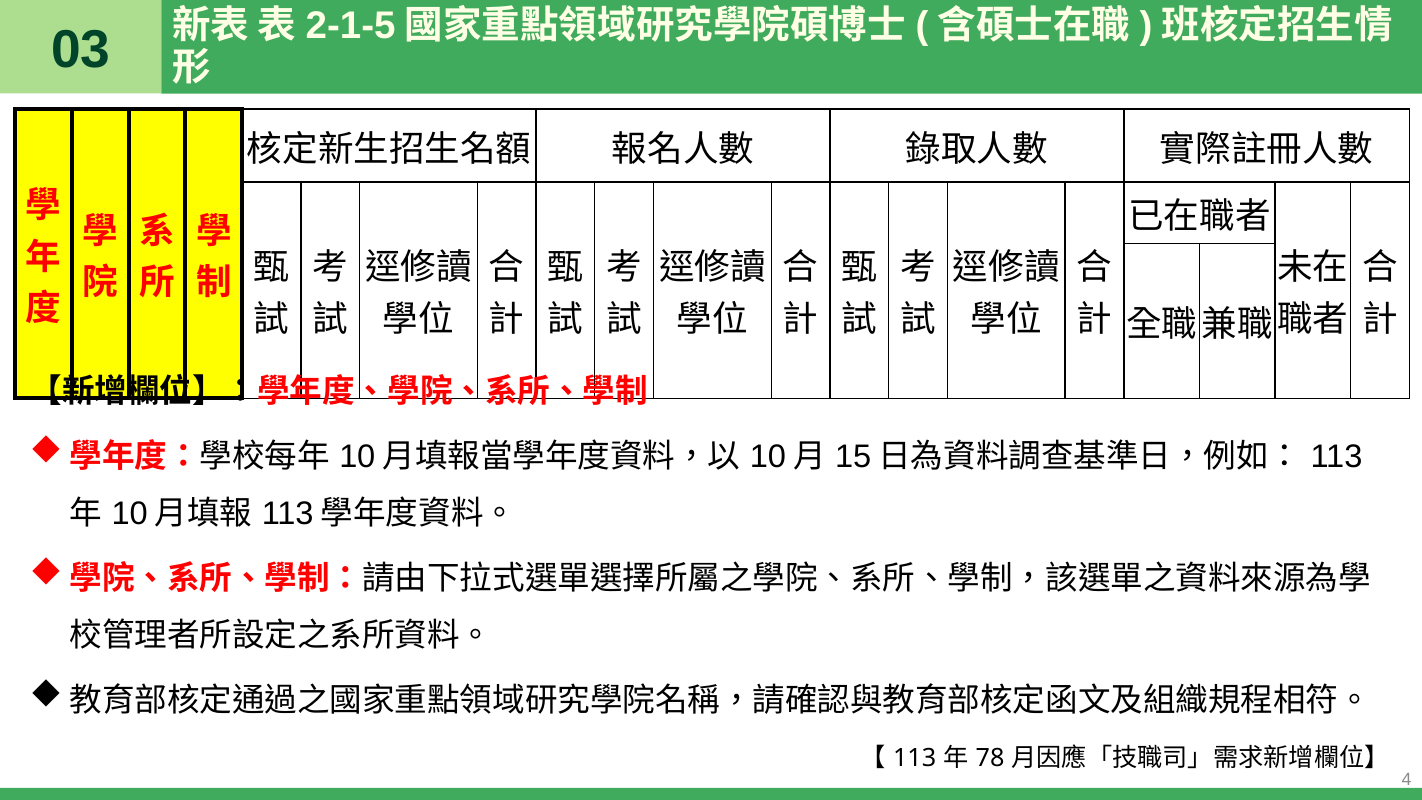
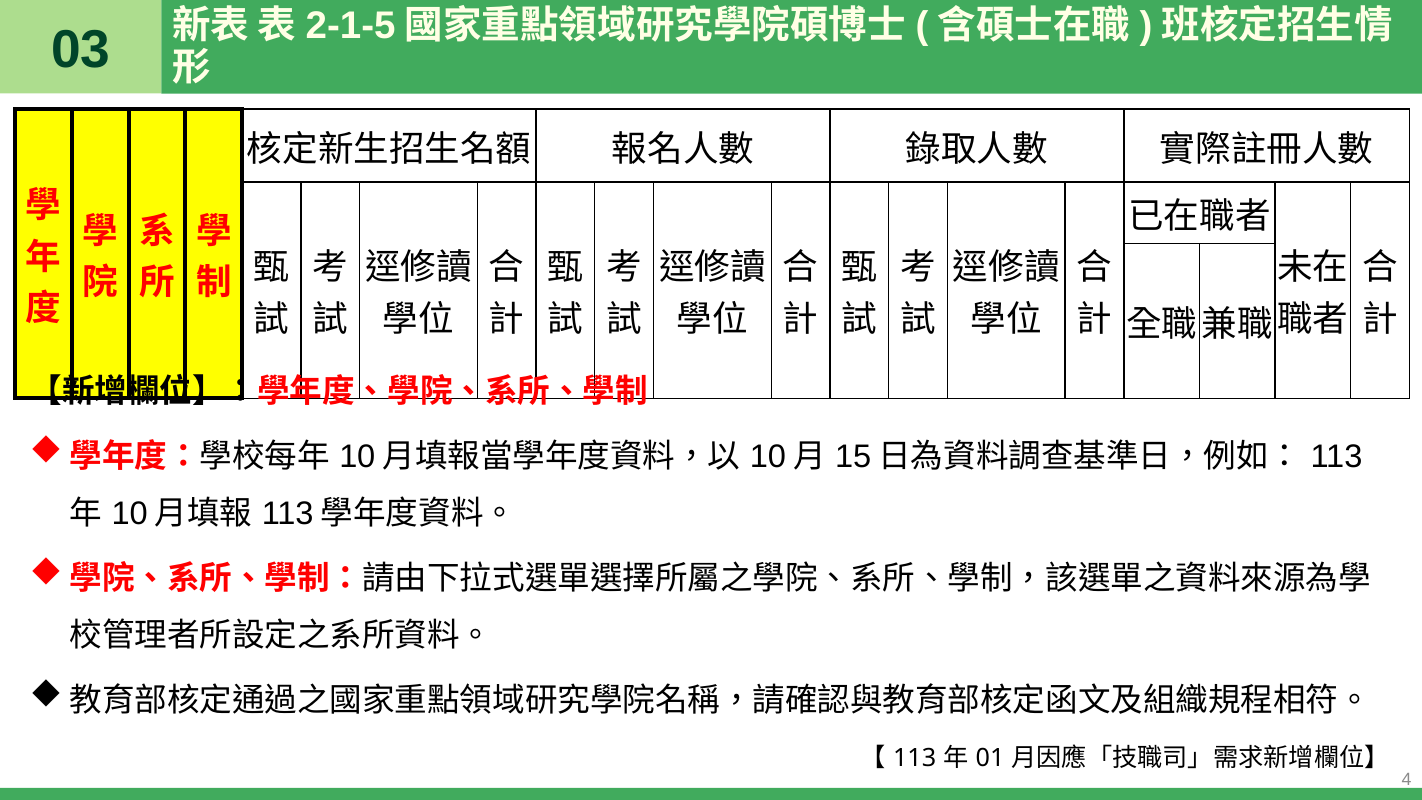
78: 78 -> 01 (990, 758)
